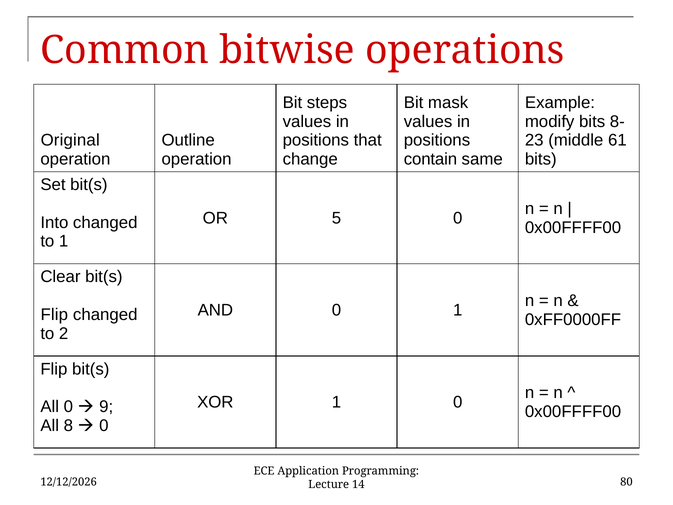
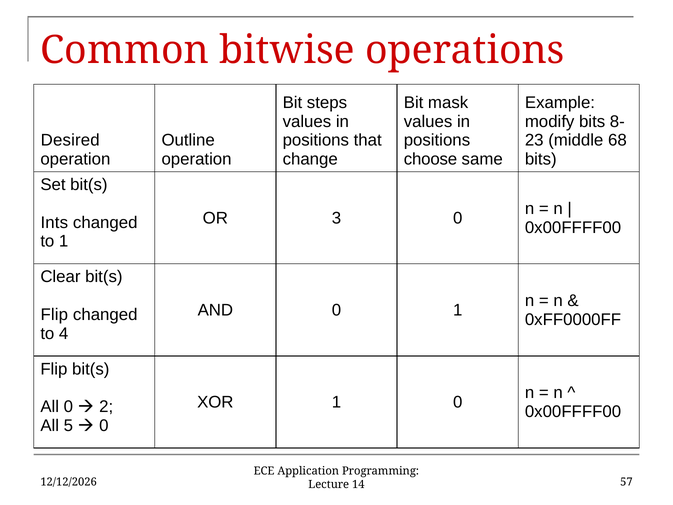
Original: Original -> Desired (70, 140)
61: 61 -> 68 (617, 140)
contain: contain -> choose (430, 159)
5: 5 -> 3 (337, 218)
Into: Into -> Ints (54, 222)
2: 2 -> 4 (64, 333)
9: 9 -> 2 (106, 407)
8: 8 -> 5 (68, 425)
80: 80 -> 57 (626, 482)
